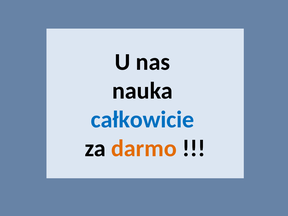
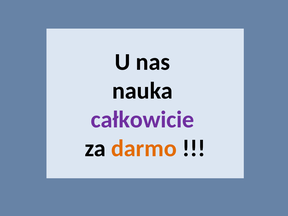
całkowicie colour: blue -> purple (142, 120)
